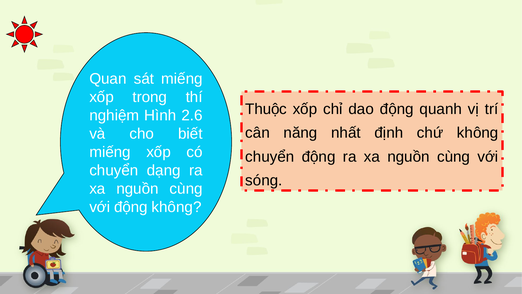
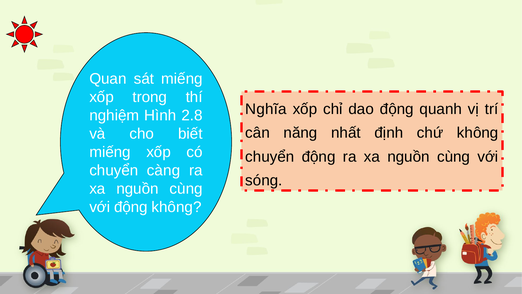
Thuộc: Thuộc -> Nghĩa (266, 109)
2.6: 2.6 -> 2.8 (192, 115)
dạng: dạng -> càng (164, 170)
